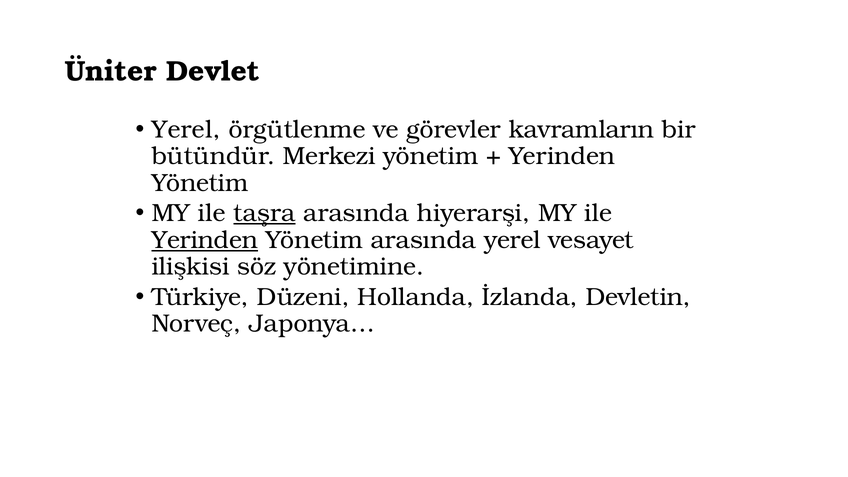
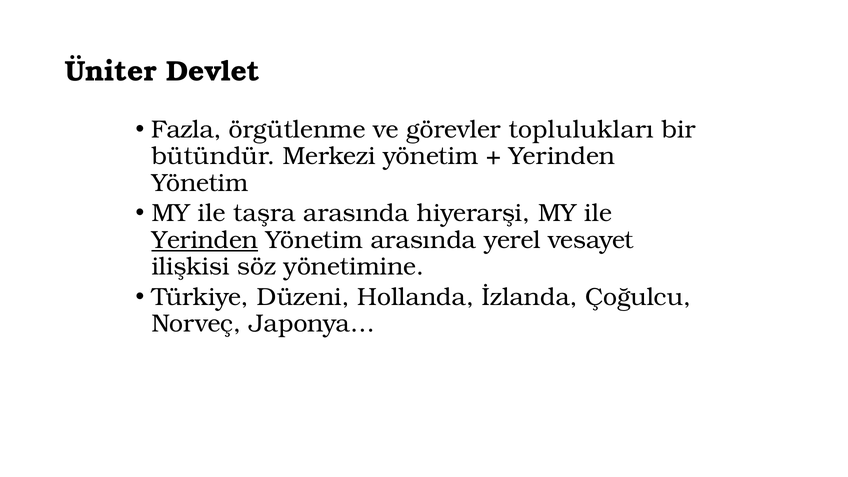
Yerel: Yerel -> Fazla (186, 129)
kavramların: kavramların -> toplulukları (581, 129)
taşra underline: present -> none (264, 213)
Devletin: Devletin -> Çoğulcu (638, 297)
